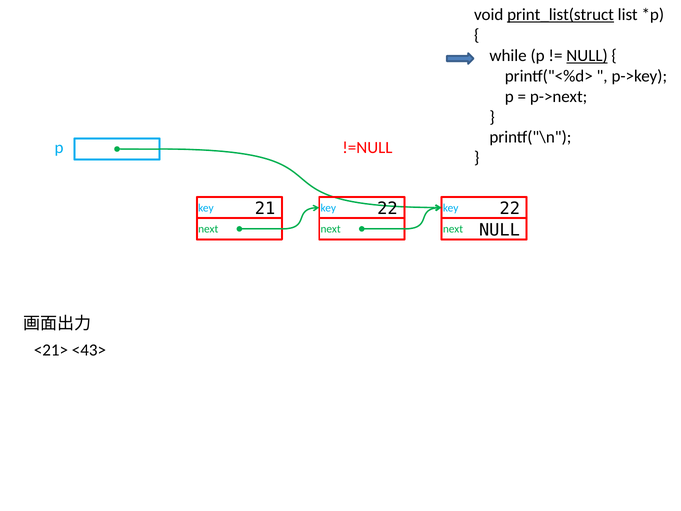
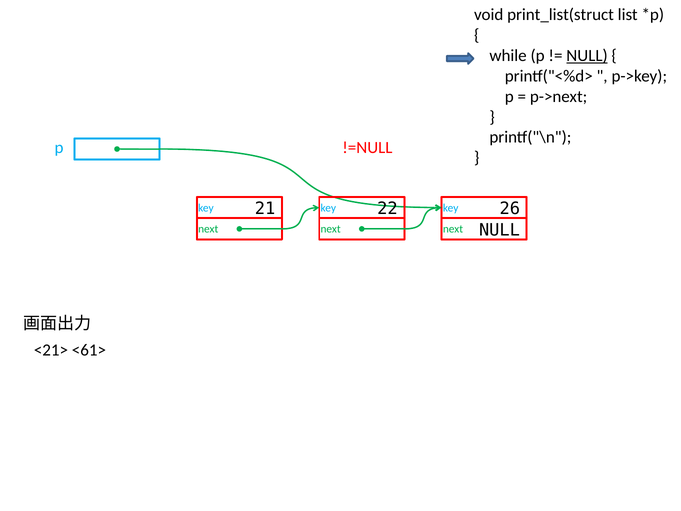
print_list(struct underline: present -> none (561, 15)
21 22: 22 -> 26 (510, 209)
<43>: <43> -> <61> (89, 350)
